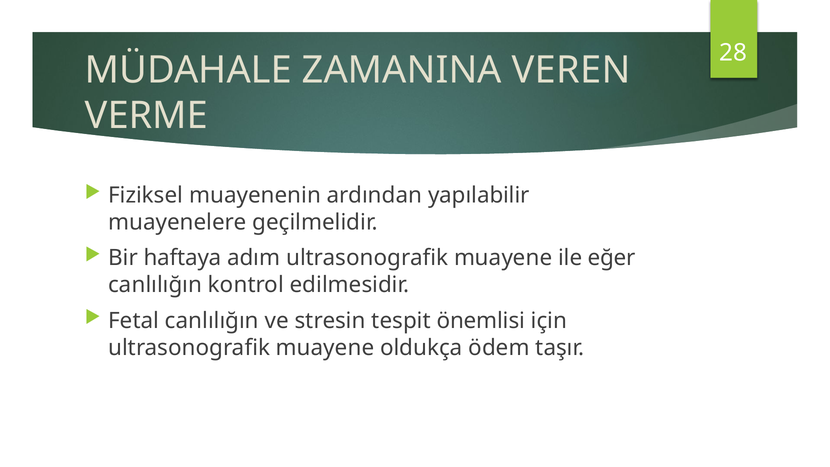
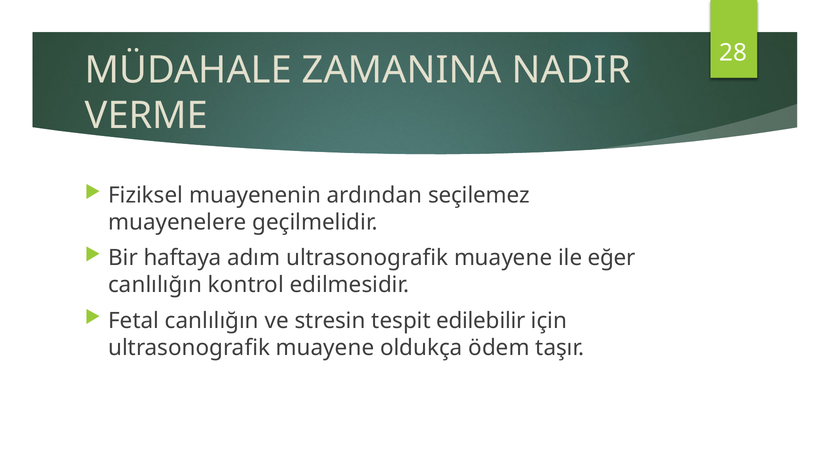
VEREN: VEREN -> NADIR (571, 70)
yapılabilir: yapılabilir -> seçilemez (479, 195)
önemlisi: önemlisi -> edilebilir (481, 321)
